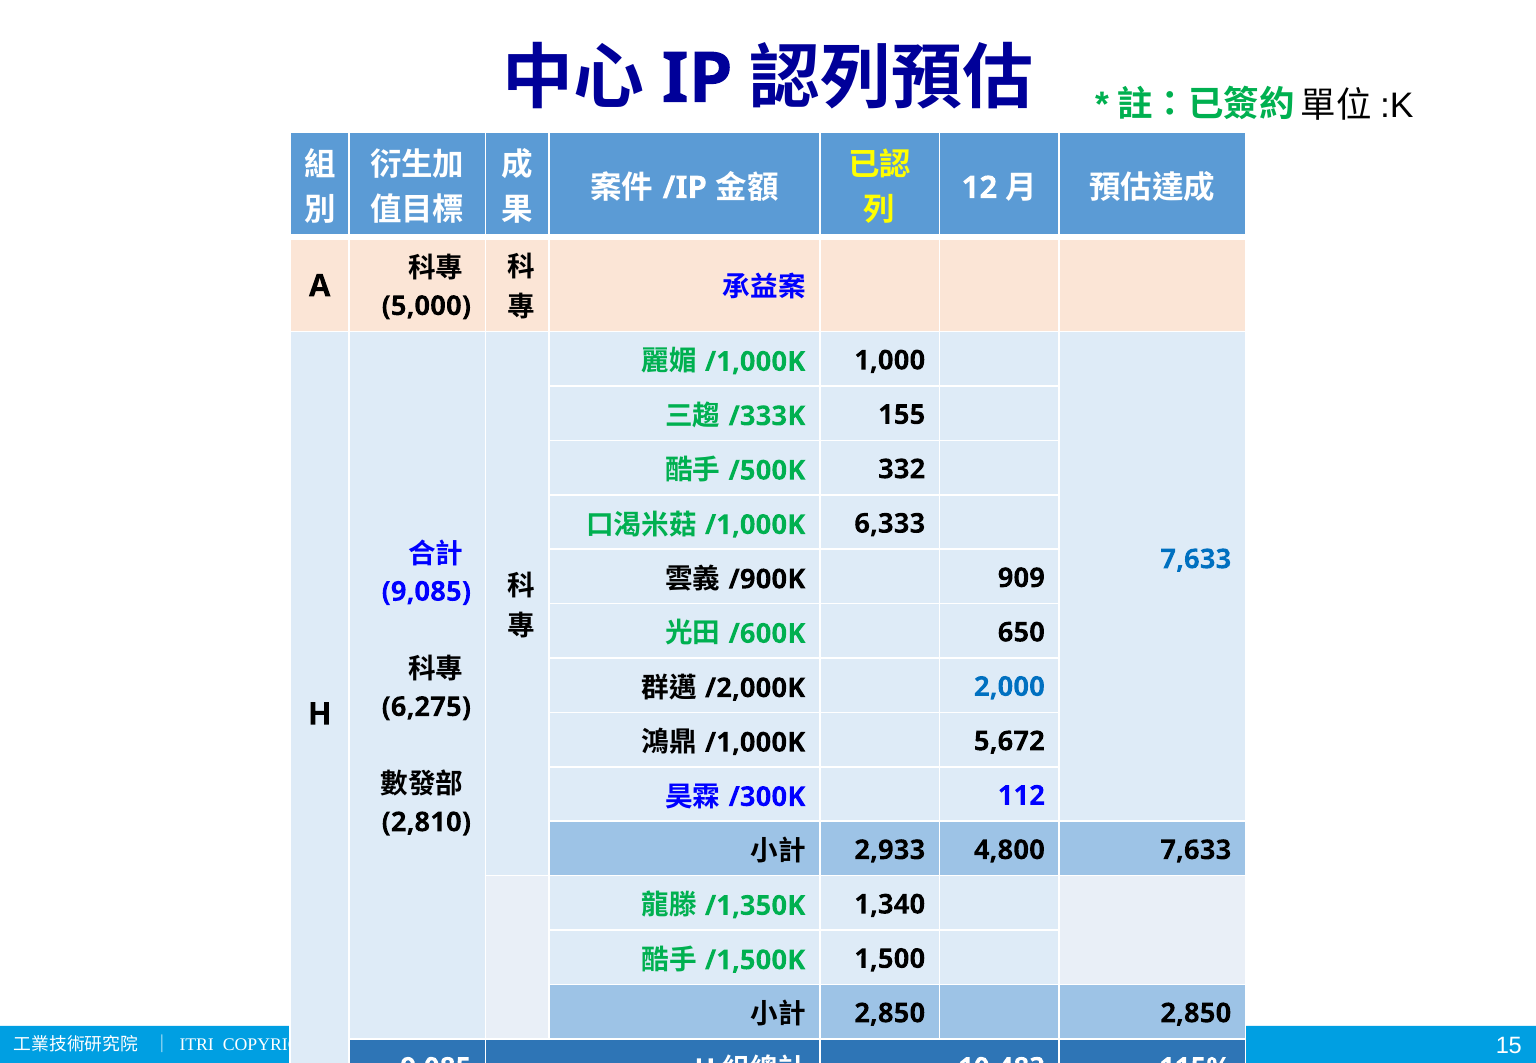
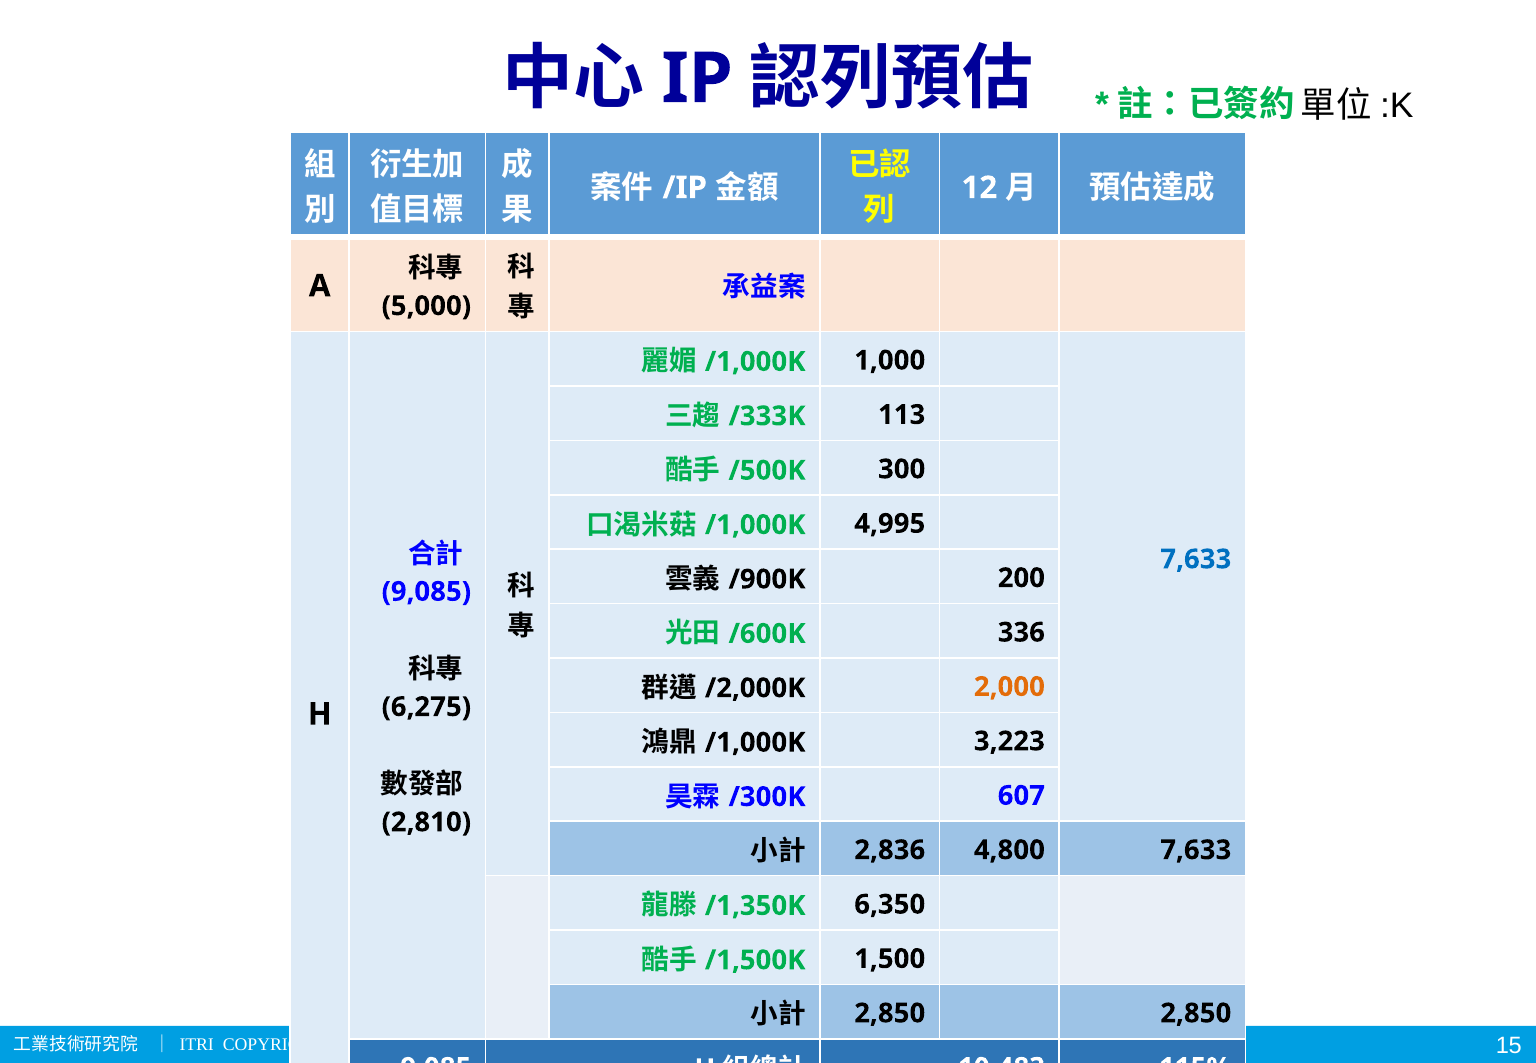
155: 155 -> 113 (902, 415)
332: 332 -> 300 (902, 469)
6,333: 6,333 -> 4,995 (890, 524)
909: 909 -> 200 (1021, 578)
650: 650 -> 336 (1021, 633)
2,000 colour: blue -> orange (1009, 687)
5,672: 5,672 -> 3,223 (1009, 742)
112: 112 -> 607 (1021, 796)
2,933: 2,933 -> 2,836 (890, 850)
1,340: 1,340 -> 6,350 (890, 905)
